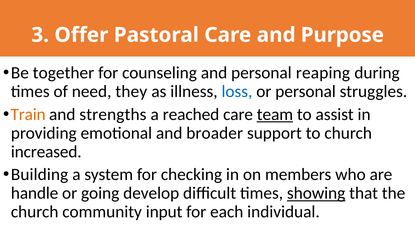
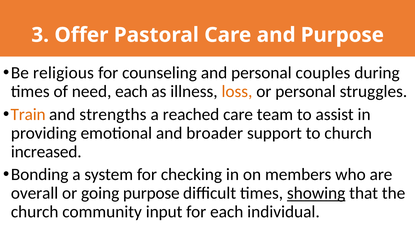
together: together -> religious (63, 73)
reaping: reaping -> couples (323, 73)
need they: they -> each (131, 92)
loss colour: blue -> orange (237, 92)
team underline: present -> none (275, 115)
Building: Building -> Bonding (40, 175)
handle: handle -> overall (35, 194)
going develop: develop -> purpose (151, 194)
